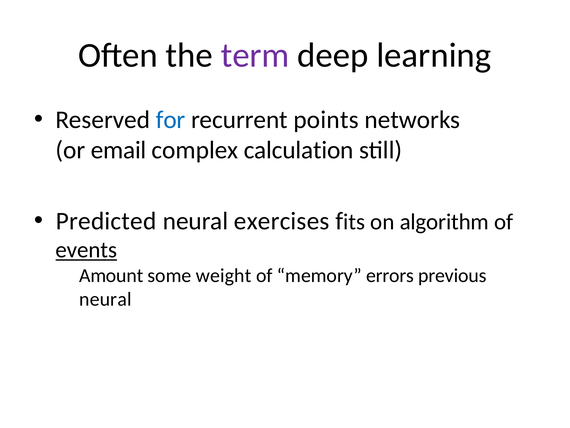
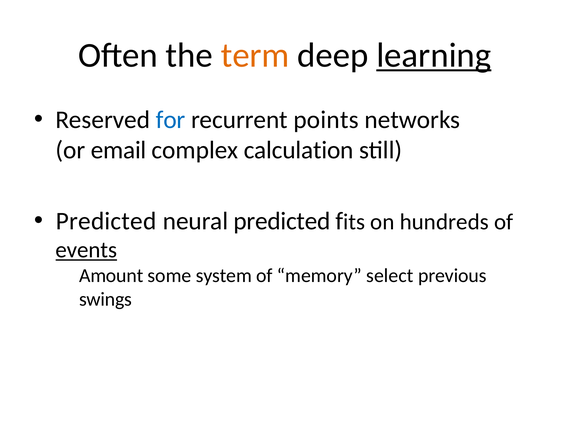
term colour: purple -> orange (255, 55)
learning underline: none -> present (434, 55)
neural exercises: exercises -> predicted (282, 221)
algorithm: algorithm -> hundreds (444, 222)
weight: weight -> system (224, 275)
errors: errors -> select (390, 275)
neural: neural -> swings (106, 299)
